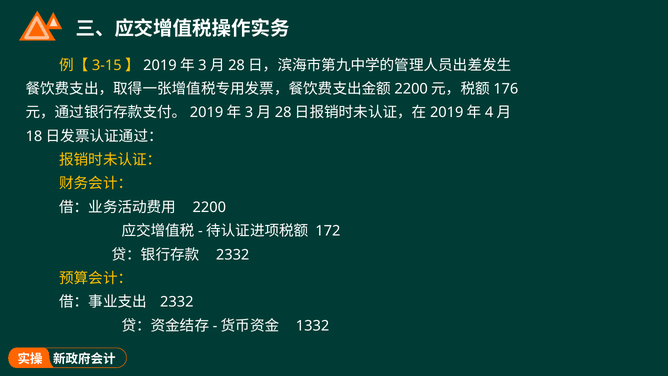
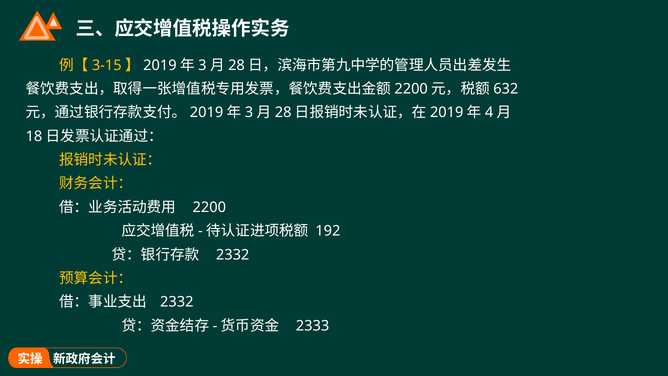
176: 176 -> 632 (506, 89)
172: 172 -> 192 (328, 231)
1332: 1332 -> 2333 (313, 326)
